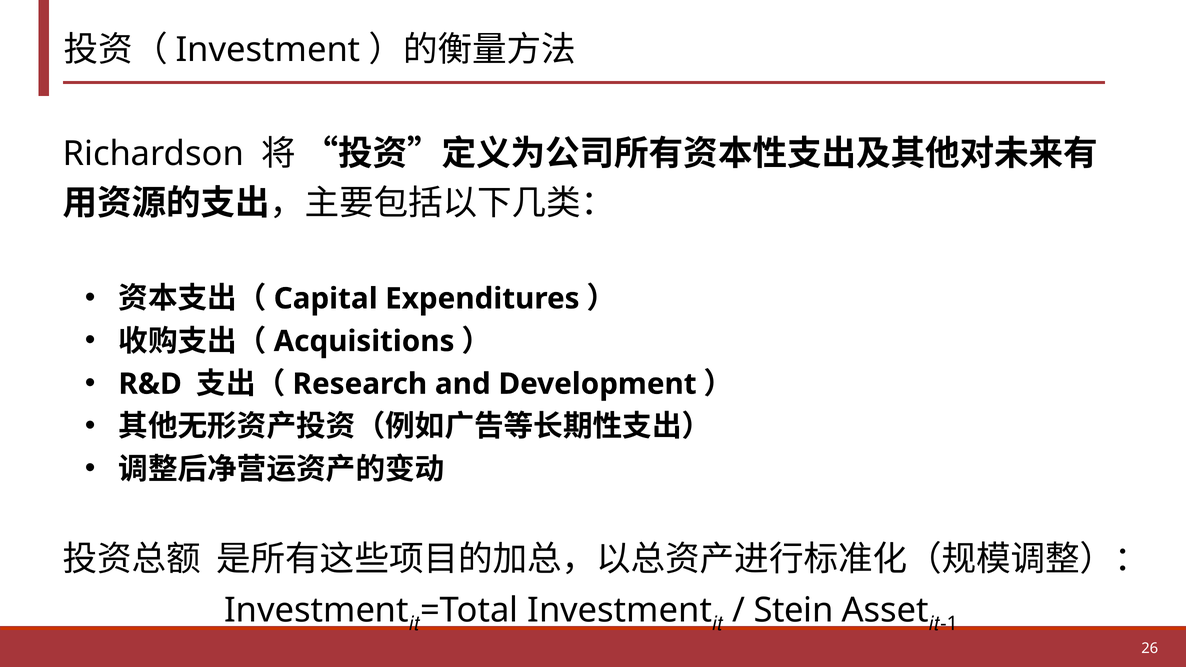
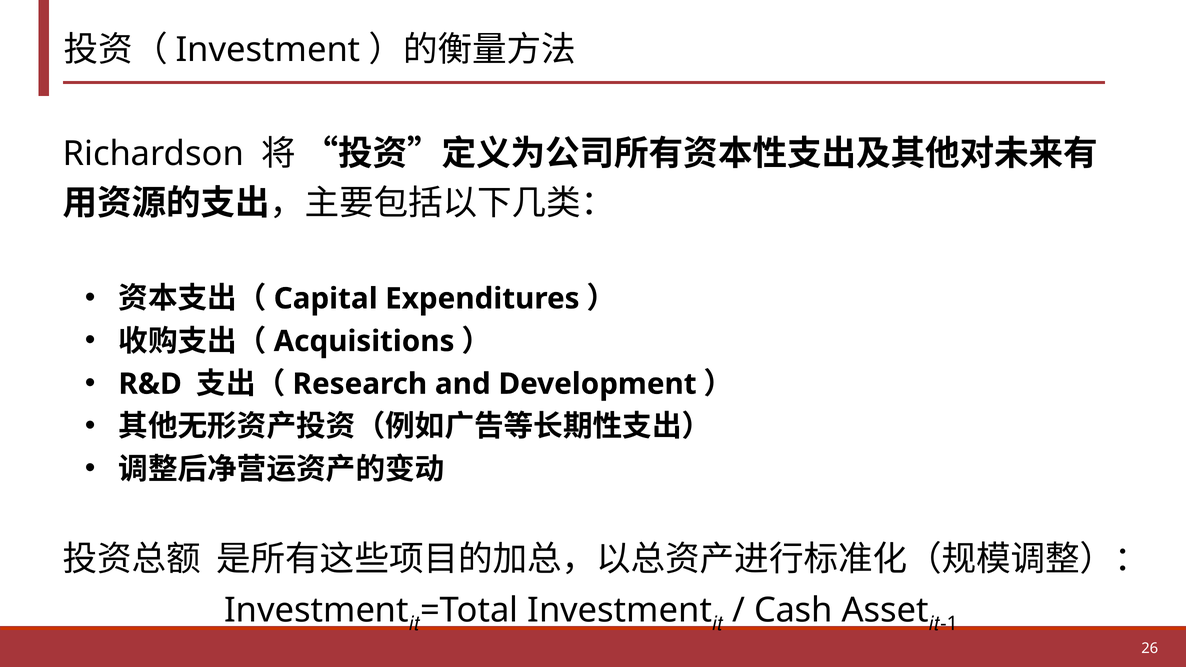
Stein: Stein -> Cash (793, 610)
